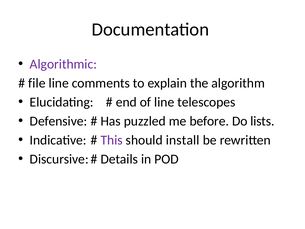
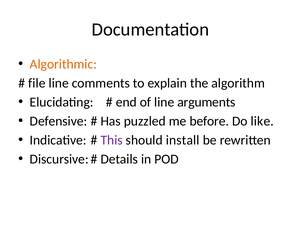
Algorithmic colour: purple -> orange (63, 64)
telescopes: telescopes -> arguments (206, 102)
lists: lists -> like (262, 121)
